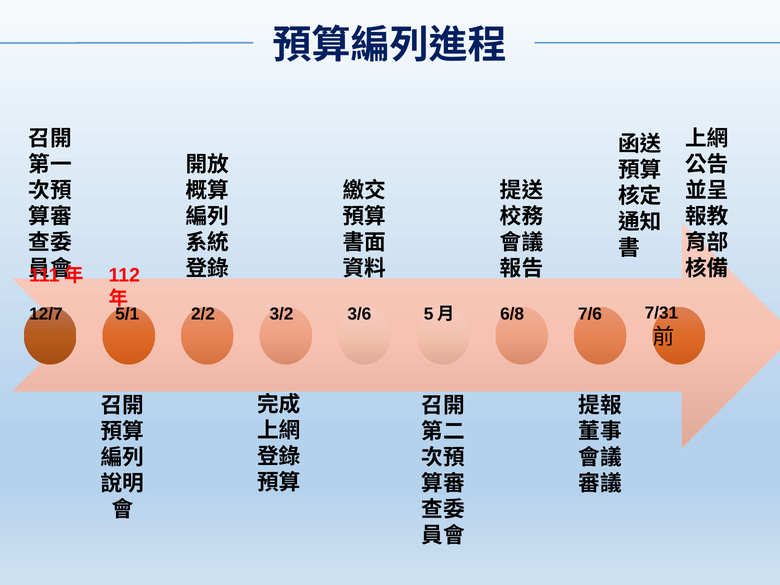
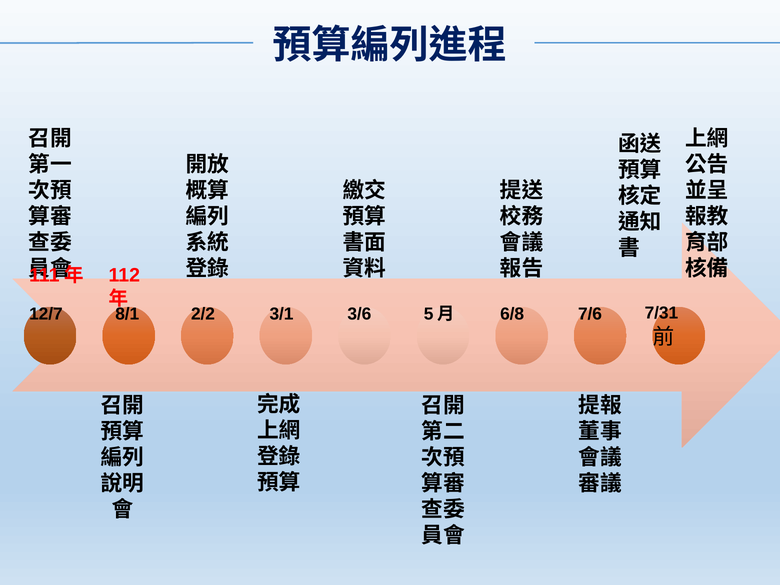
5/1: 5/1 -> 8/1 (127, 314)
3/2: 3/2 -> 3/1 (282, 314)
